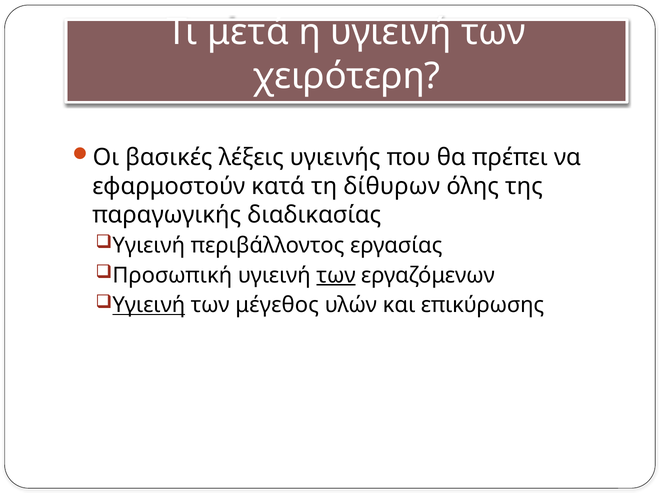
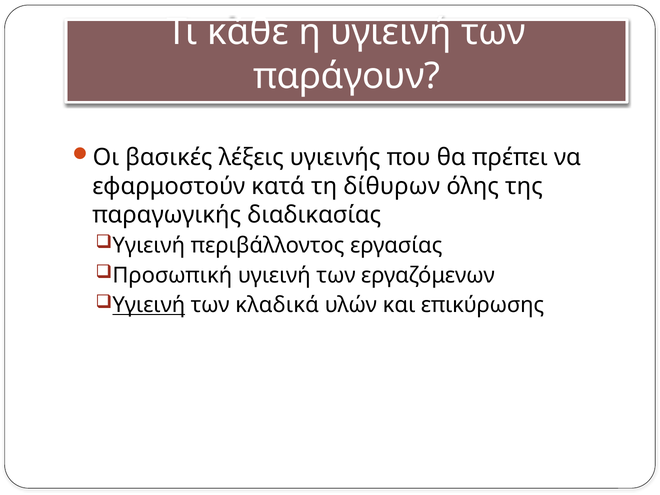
μετά: μετά -> κάθε (248, 32)
χειρότερη: χειρότερη -> παράγουν (347, 76)
των underline: present -> none (336, 275)
μέγεθος: μέγεθος -> κλαδικά (277, 305)
